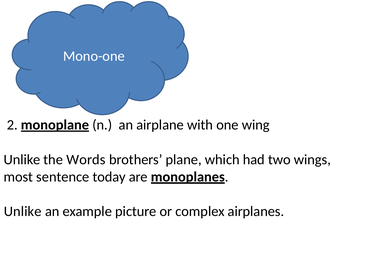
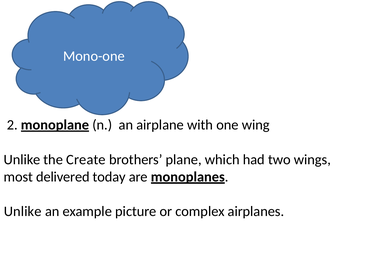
Words: Words -> Create (86, 159)
sentence: sentence -> delivered (63, 177)
